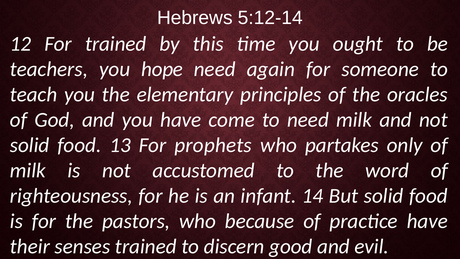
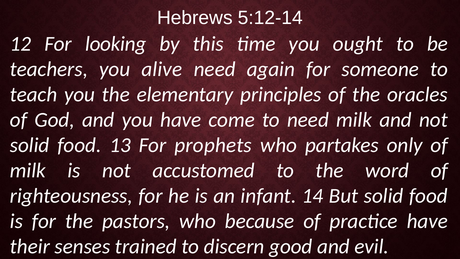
For trained: trained -> looking (116, 44)
hope: hope -> alive (162, 69)
